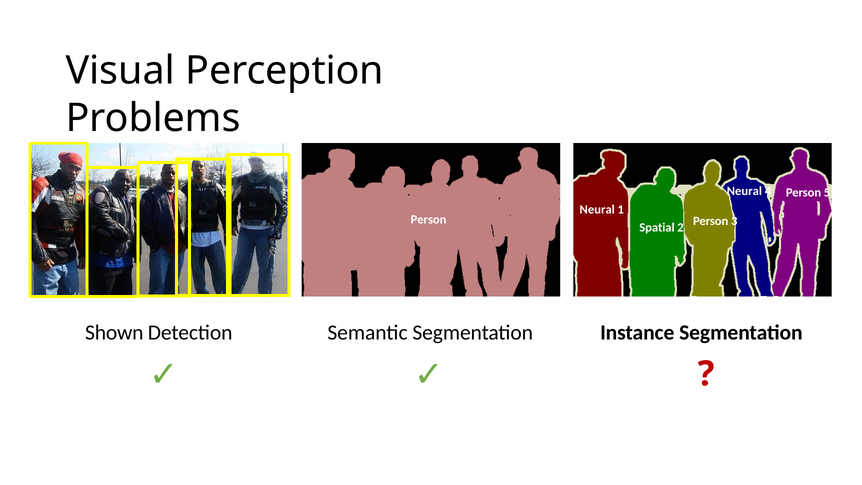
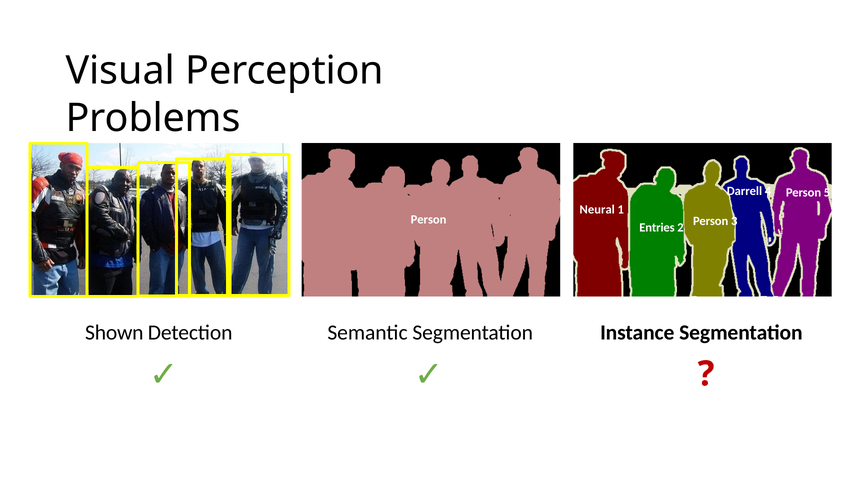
Neural: Neural -> Darrell (744, 191)
Spatial: Spatial -> Entries (657, 227)
